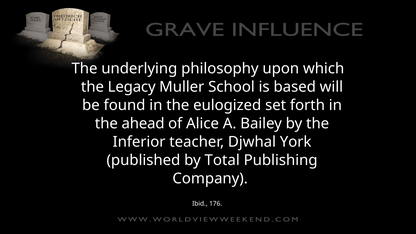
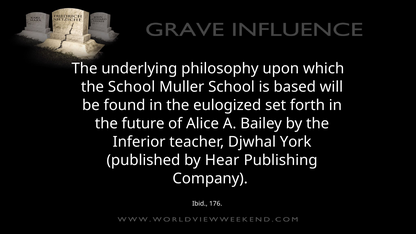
the Legacy: Legacy -> School (132, 87)
ahead: ahead -> future (143, 124)
Total: Total -> Hear (222, 160)
